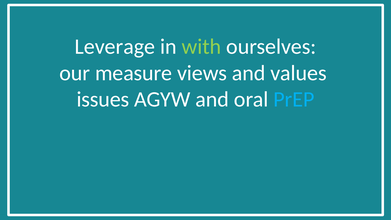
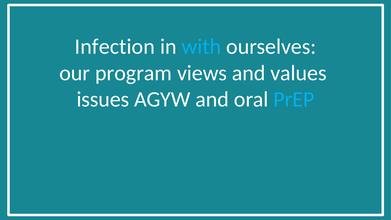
Leverage: Leverage -> Infection (115, 47)
with colour: light green -> light blue (201, 47)
measure: measure -> program (134, 73)
